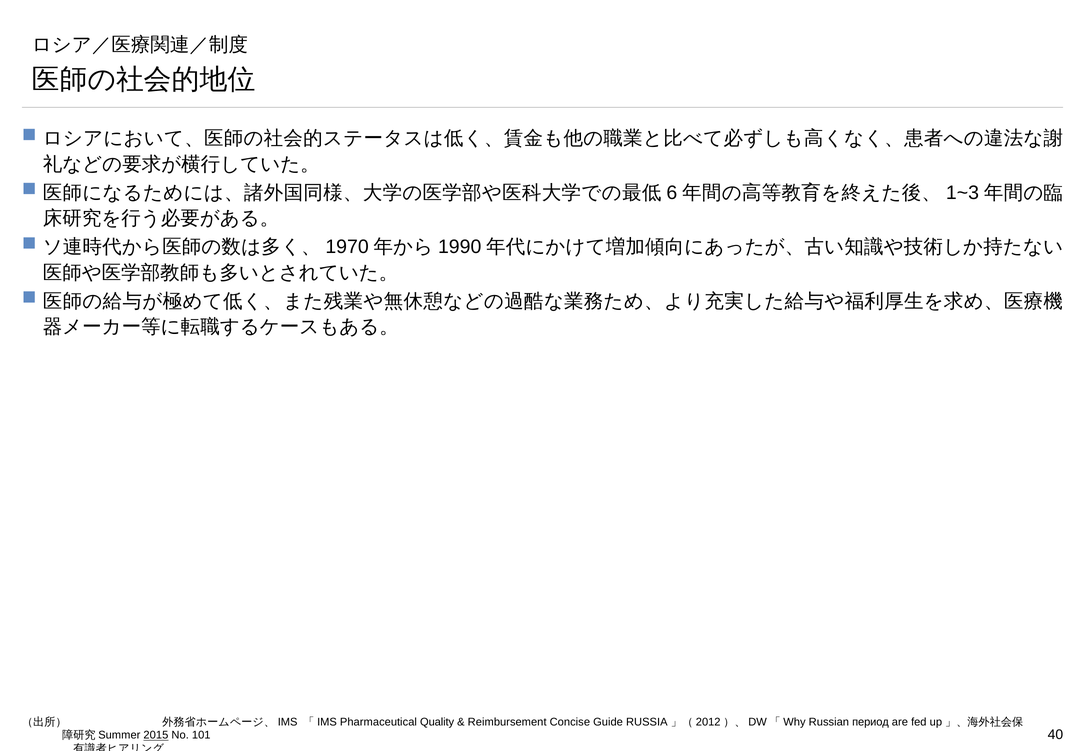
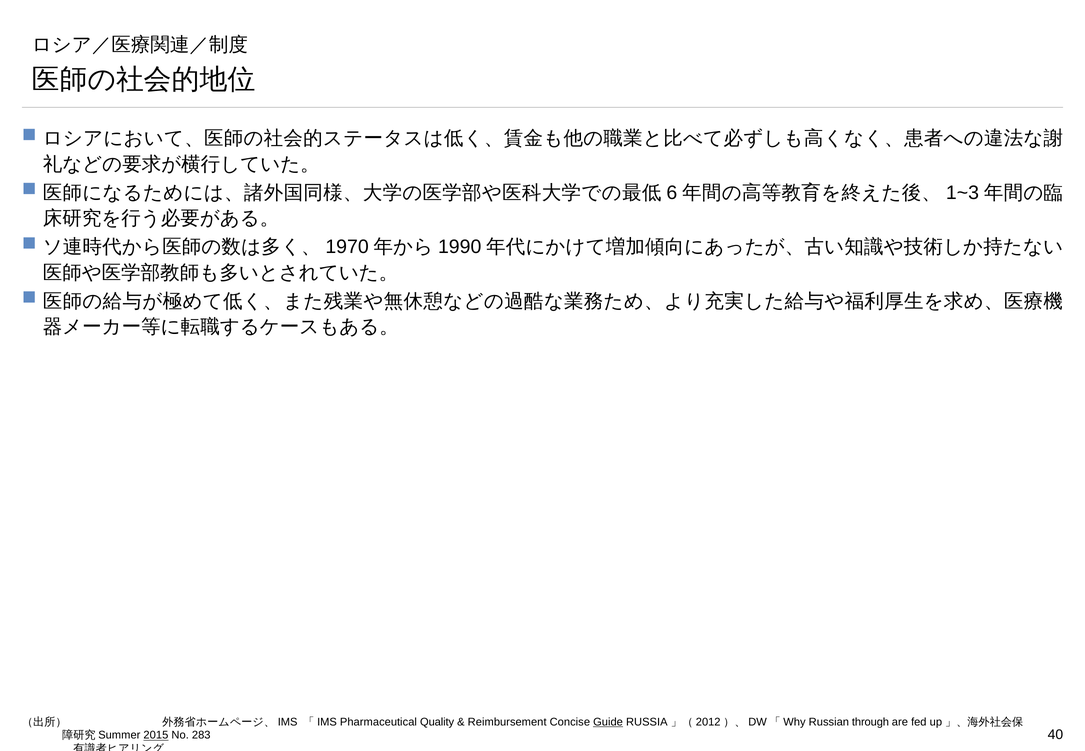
Guide underline: none -> present (608, 722)
период: период -> through (870, 722)
101: 101 -> 283 (201, 735)
